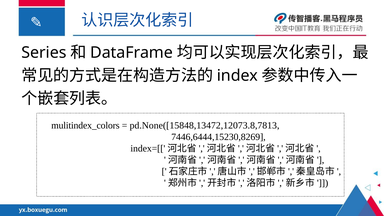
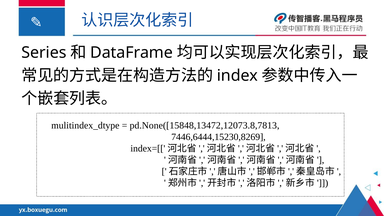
mulitindex_colors: mulitindex_colors -> mulitindex_dtype (85, 125)
